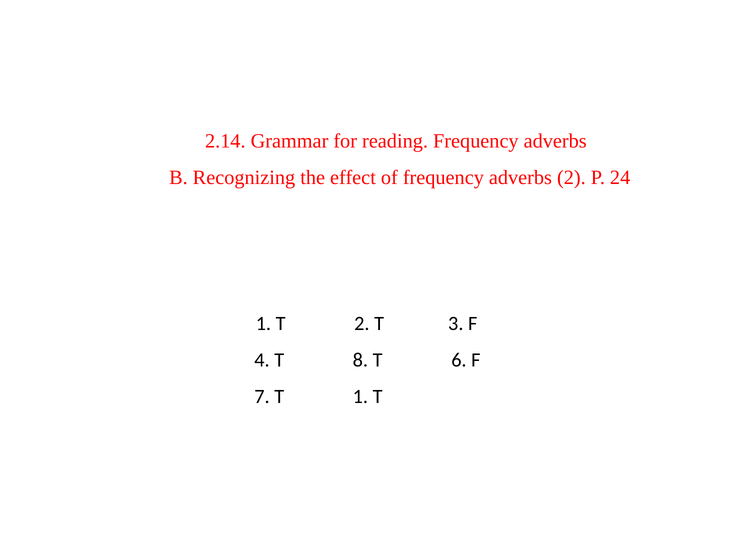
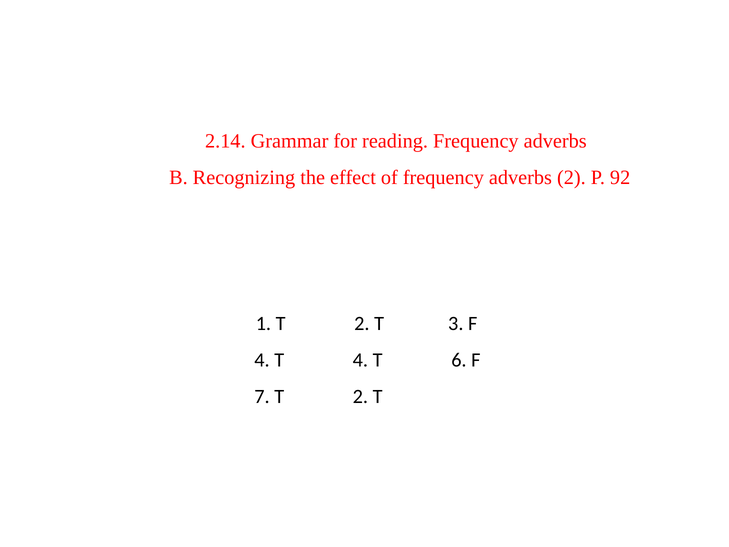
24: 24 -> 92 (620, 178)
T 8: 8 -> 4 (360, 360)
7 T 1: 1 -> 2 (360, 396)
